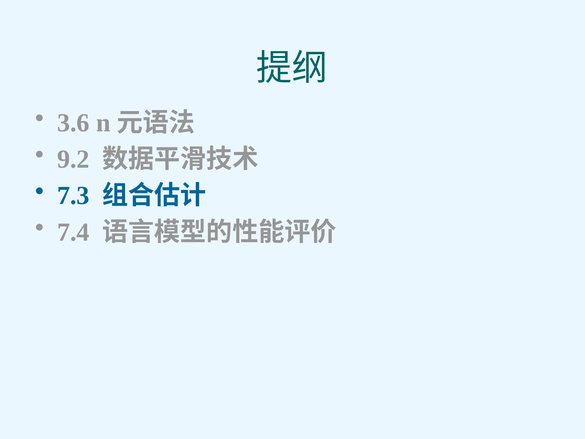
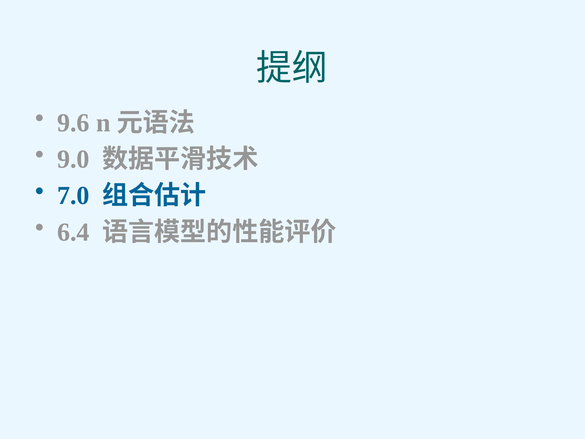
3.6: 3.6 -> 9.6 (73, 123)
9.2: 9.2 -> 9.0 (73, 159)
7.3: 7.3 -> 7.0 (73, 196)
7.4: 7.4 -> 6.4 (73, 232)
